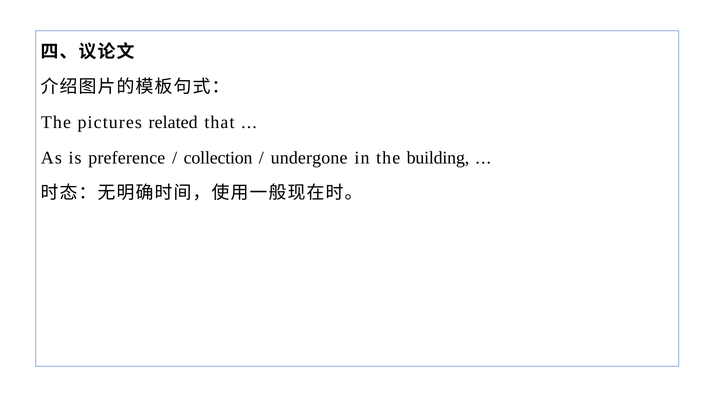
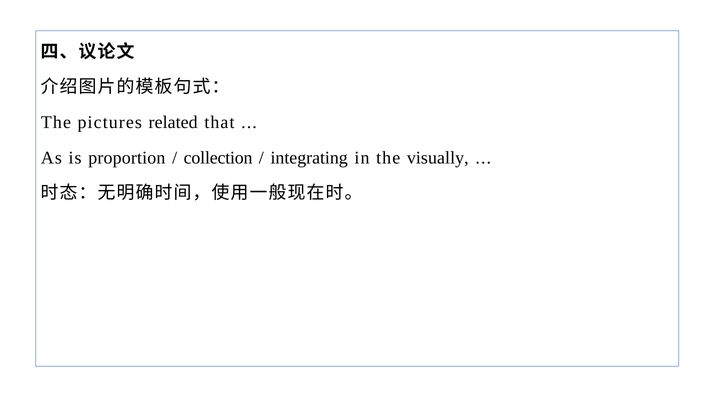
preference: preference -> proportion (127, 158)
undergone: undergone -> integrating (309, 158)
building: building -> visually (438, 158)
